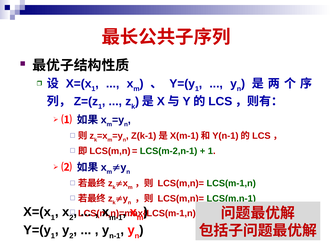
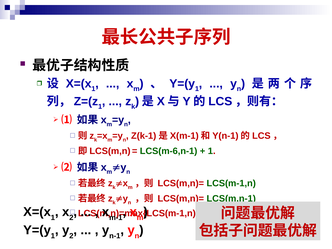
LCS(m-2,n-1: LCS(m-2,n-1 -> LCS(m-6,n-1 (169, 151)
